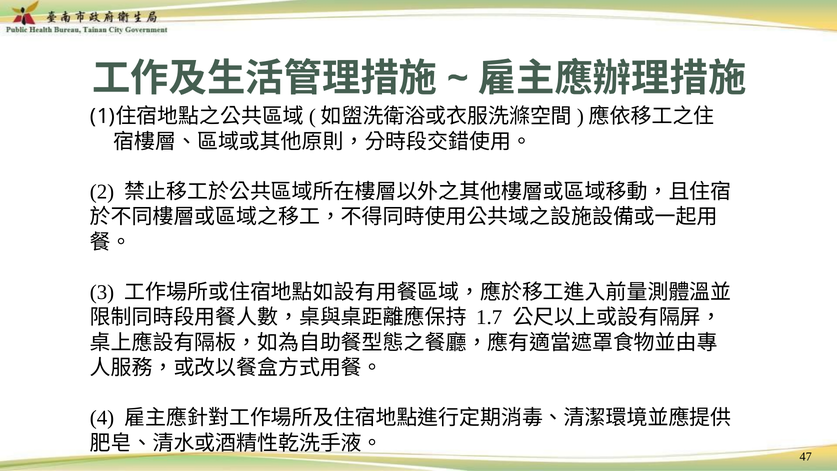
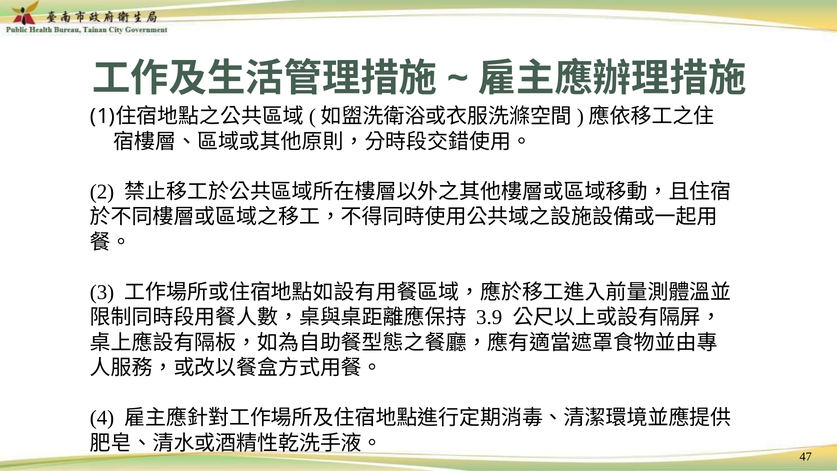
1.7: 1.7 -> 3.9 (489, 317)
